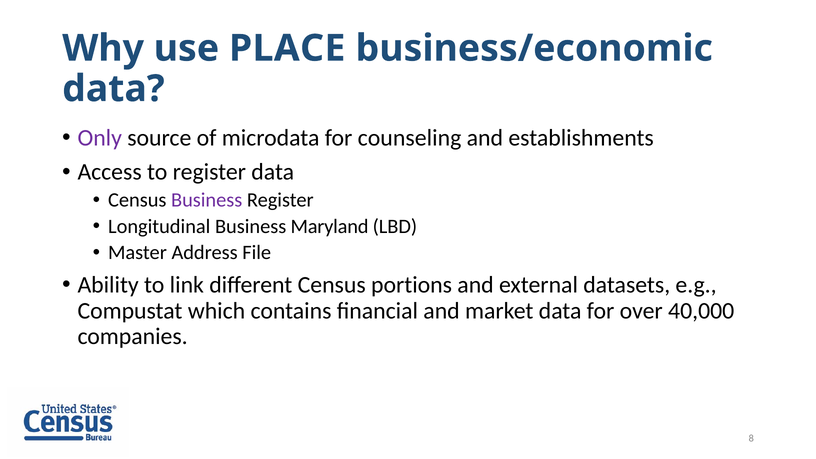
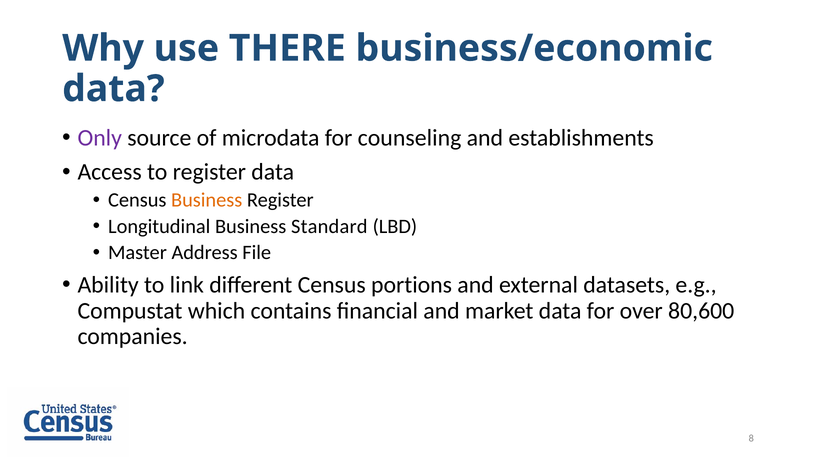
PLACE: PLACE -> THERE (287, 48)
Business colour: purple -> orange (207, 200)
Maryland: Maryland -> Standard (329, 226)
40,000: 40,000 -> 80,600 (701, 311)
